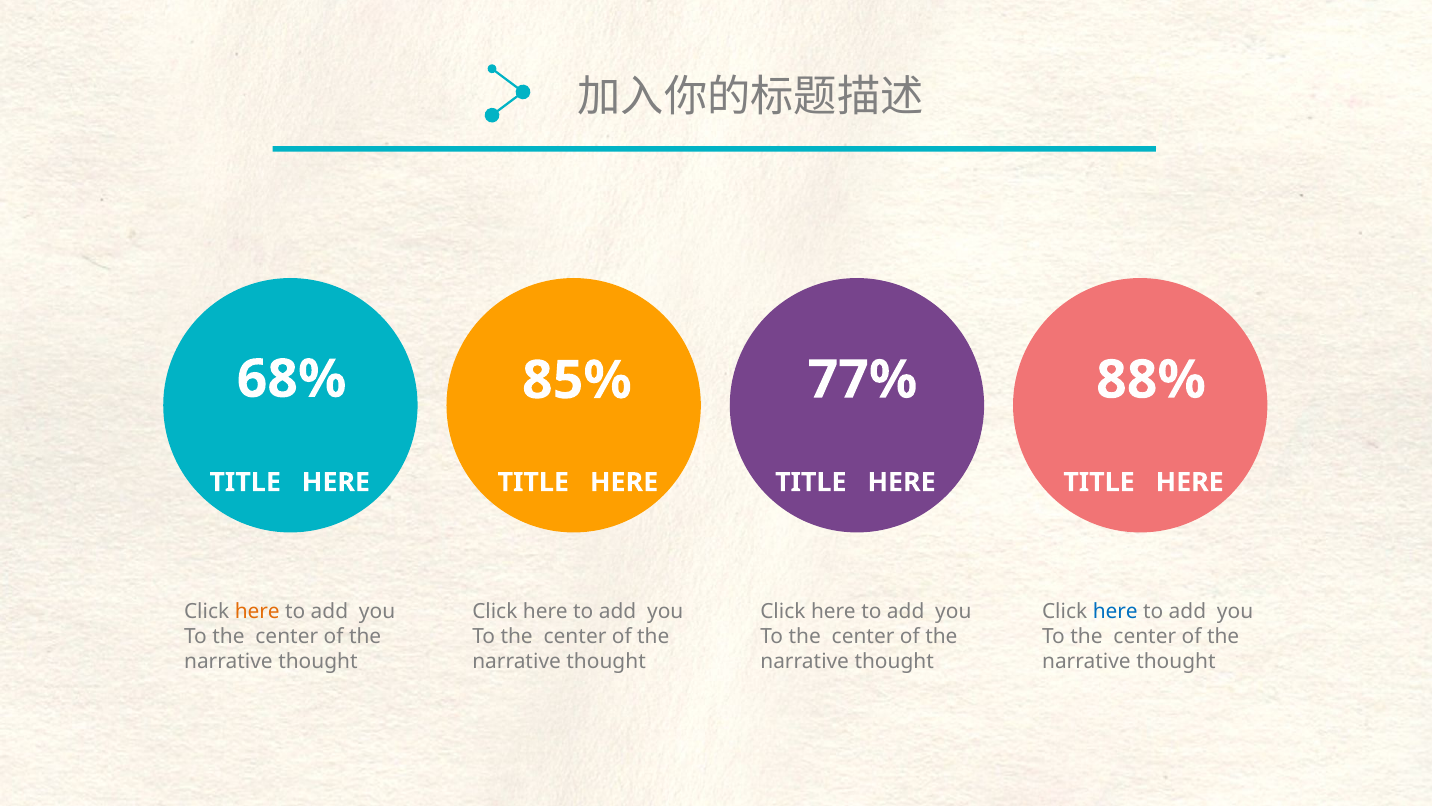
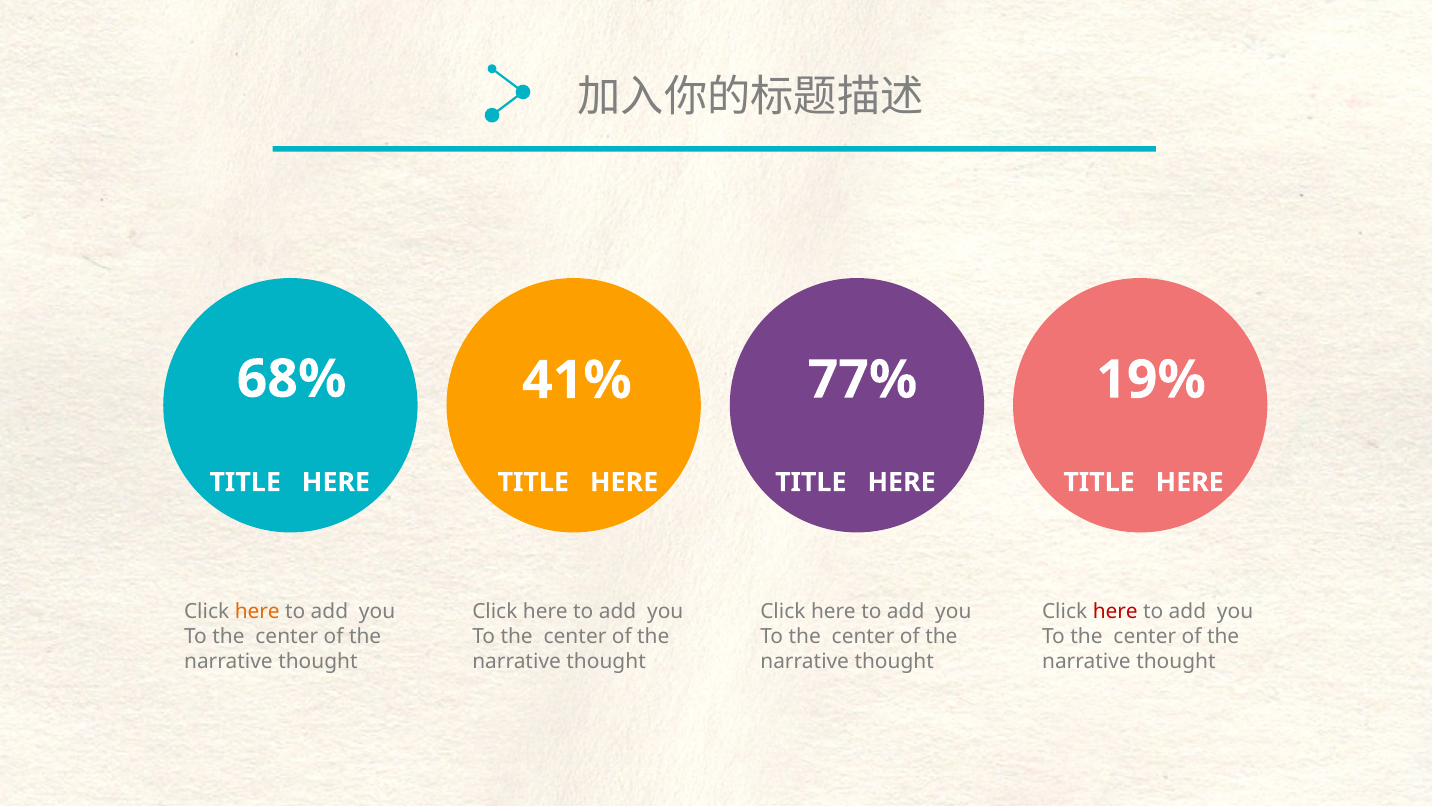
85%: 85% -> 41% (577, 380)
88%: 88% -> 19% (1151, 380)
here colour: blue -> red (1115, 612)
